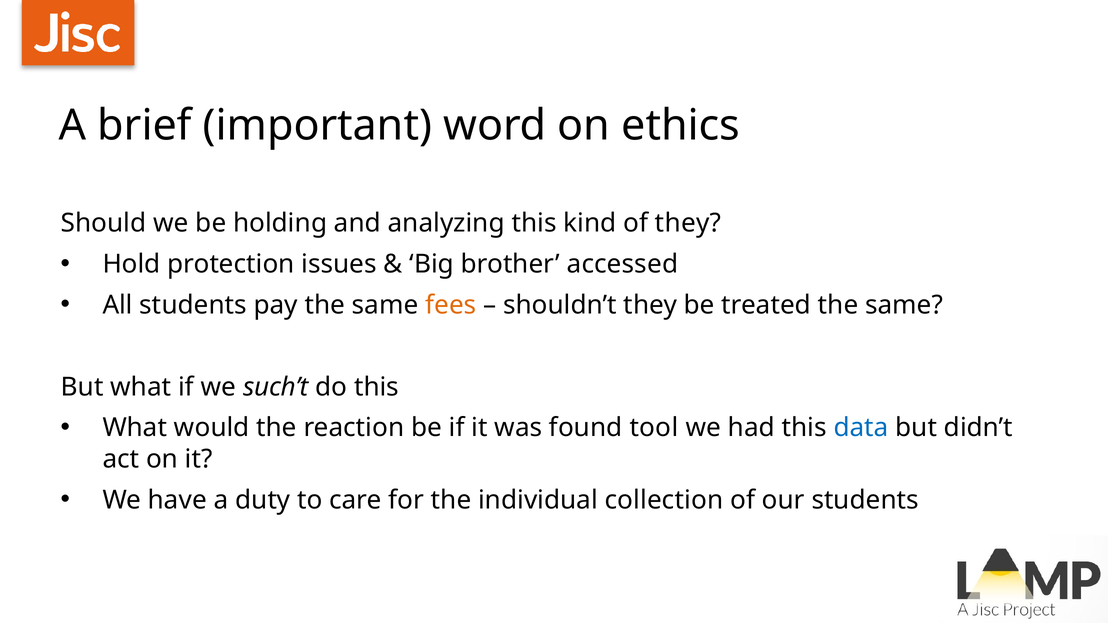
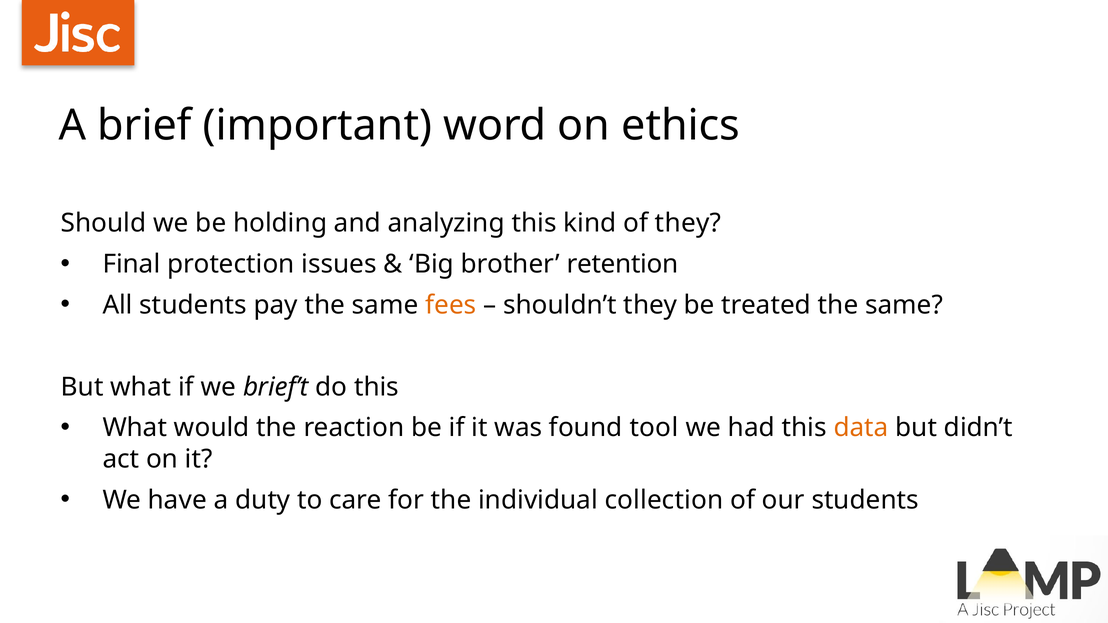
Hold: Hold -> Final (131, 264)
accessed: accessed -> retention (623, 264)
such’t: such’t -> brief’t (276, 387)
data colour: blue -> orange (861, 428)
